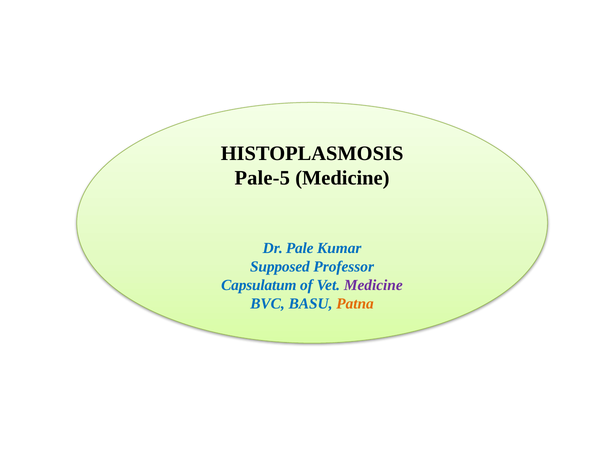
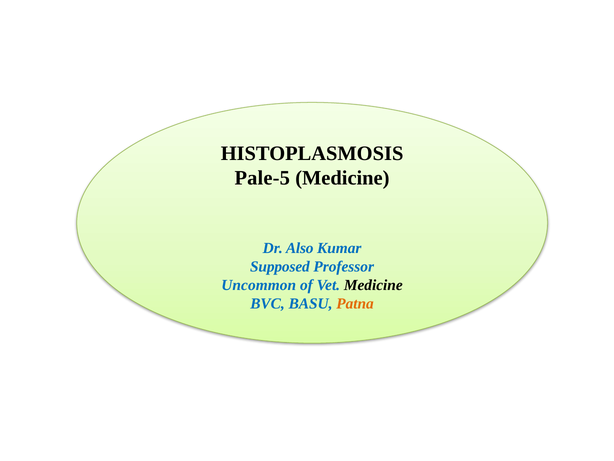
Pale: Pale -> Also (300, 248)
Capsulatum: Capsulatum -> Uncommon (259, 285)
Medicine colour: purple -> black (373, 285)
